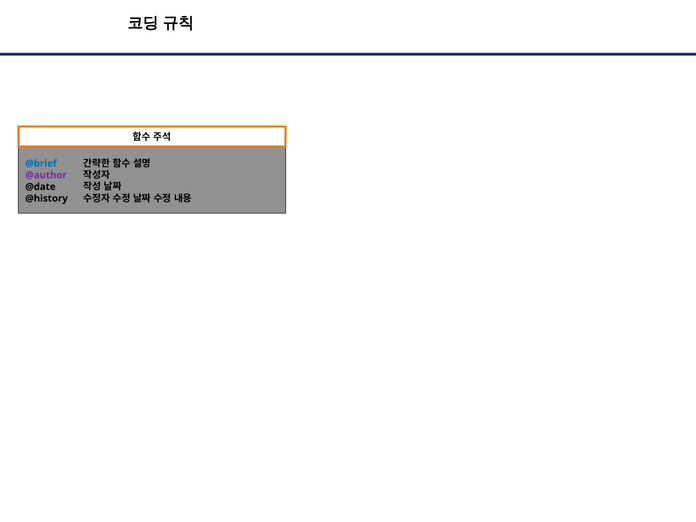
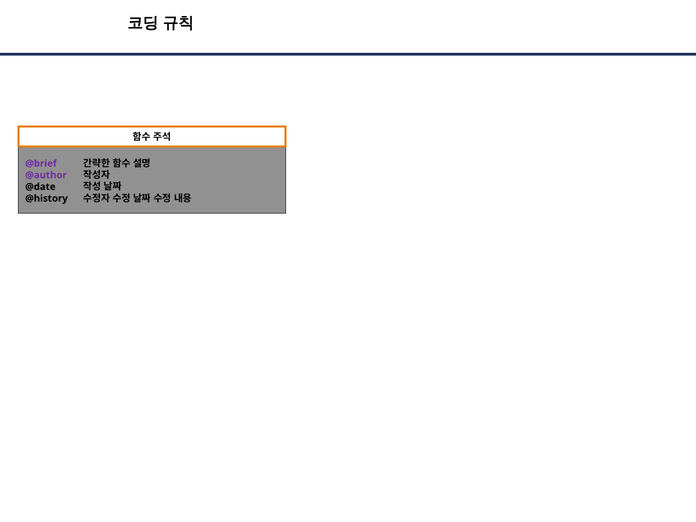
@brief colour: blue -> purple (41, 163)
